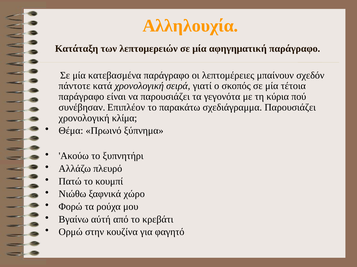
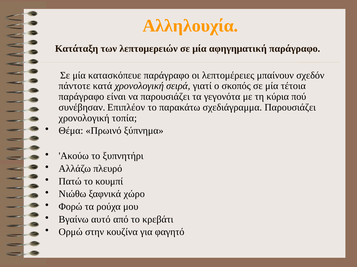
κατεβασμένα: κατεβασμένα -> κατασκόπευε (115, 76)
κλίμα: κλίμα -> τοπία (124, 118)
αύτή: αύτή -> αυτό (101, 220)
